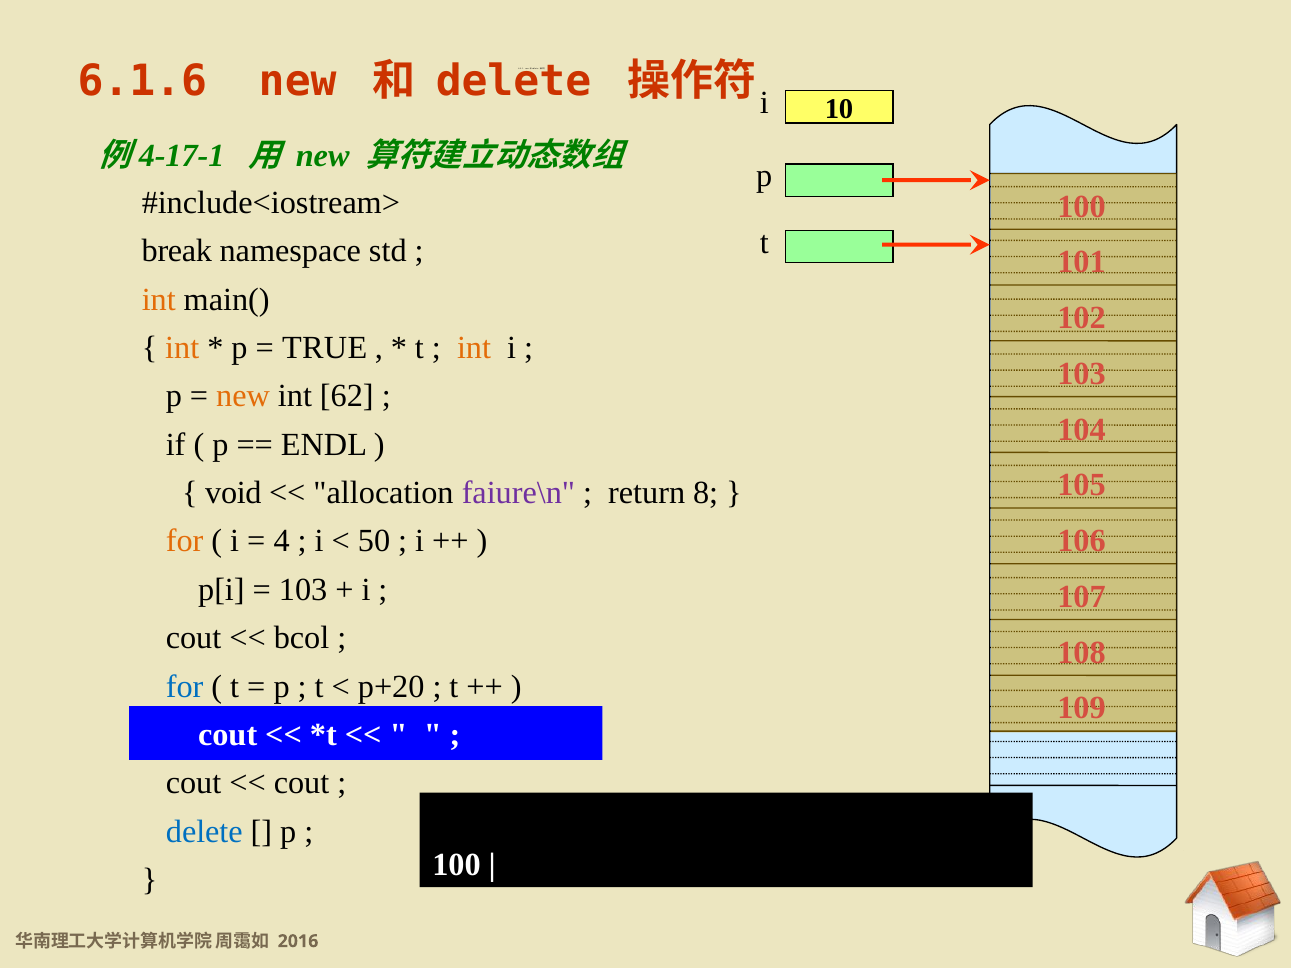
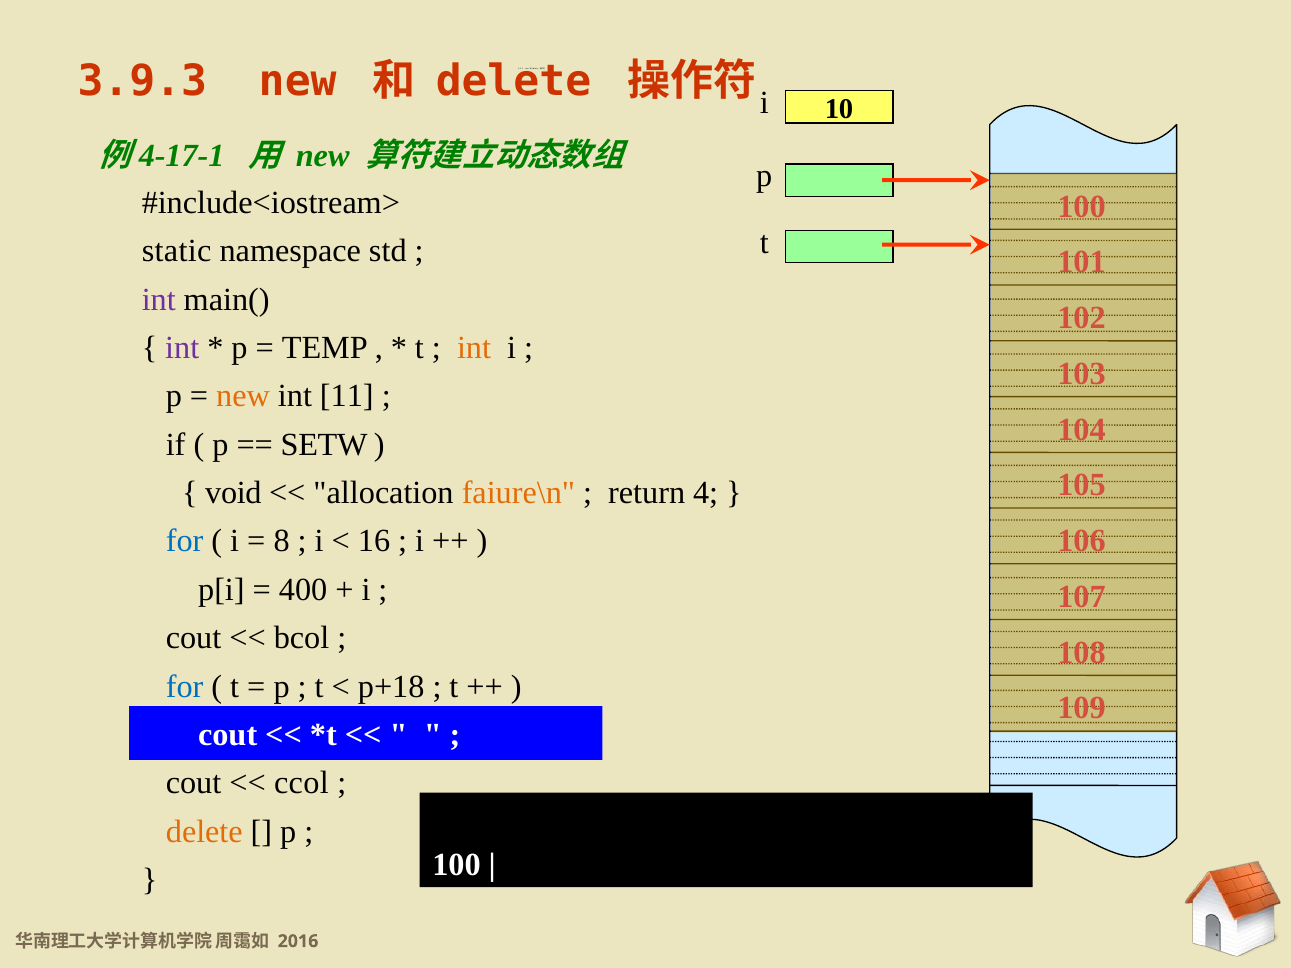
6.1.6: 6.1.6 -> 3.9.3 (142, 82)
break: break -> static (177, 251)
int colour: orange -> purple (159, 299)
int colour: orange -> purple (182, 348)
TRUE: TRUE -> TEMP (325, 348)
62: 62 -> 11 (347, 396)
ENDL: ENDL -> SETW (324, 445)
faiure\n colour: purple -> orange (518, 493)
8: 8 -> 4 (706, 493)
for colour: orange -> blue (185, 541)
4: 4 -> 8 (282, 541)
50: 50 -> 16 (374, 541)
103: 103 -> 400 (303, 590)
p+20: p+20 -> p+18 (391, 687)
cout: cout -> ccol (301, 783)
delete colour: blue -> orange (204, 832)
